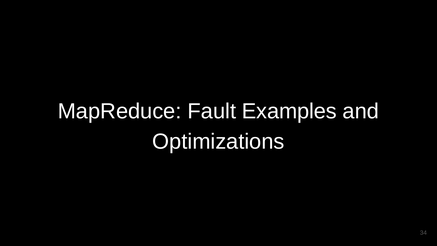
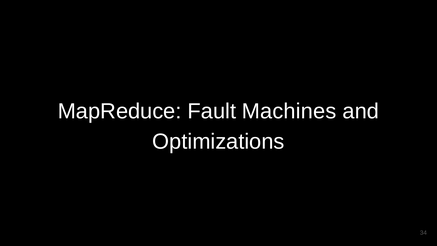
Examples: Examples -> Machines (289, 111)
